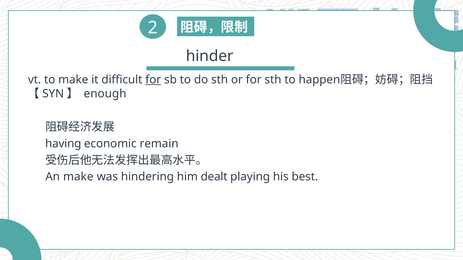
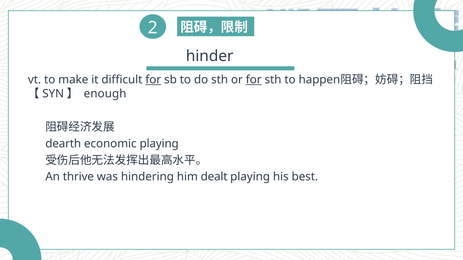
for underline: none -> present (254, 80)
having: having -> dearth (63, 144)
economic remain: remain -> playing (159, 144)
An make: make -> thrive (78, 177)
